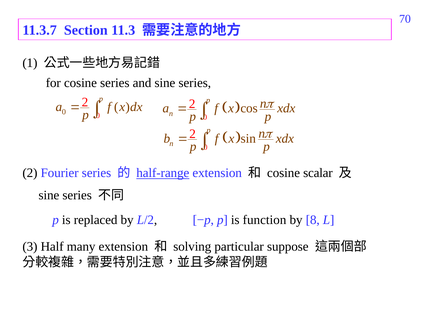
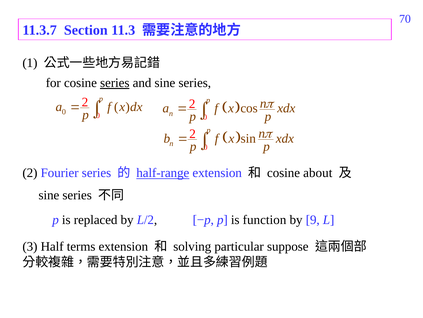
series underline: none -> present (115, 83)
scalar: scalar -> about (318, 173)
8: 8 -> 9 (313, 219)
many: many -> terms (81, 246)
